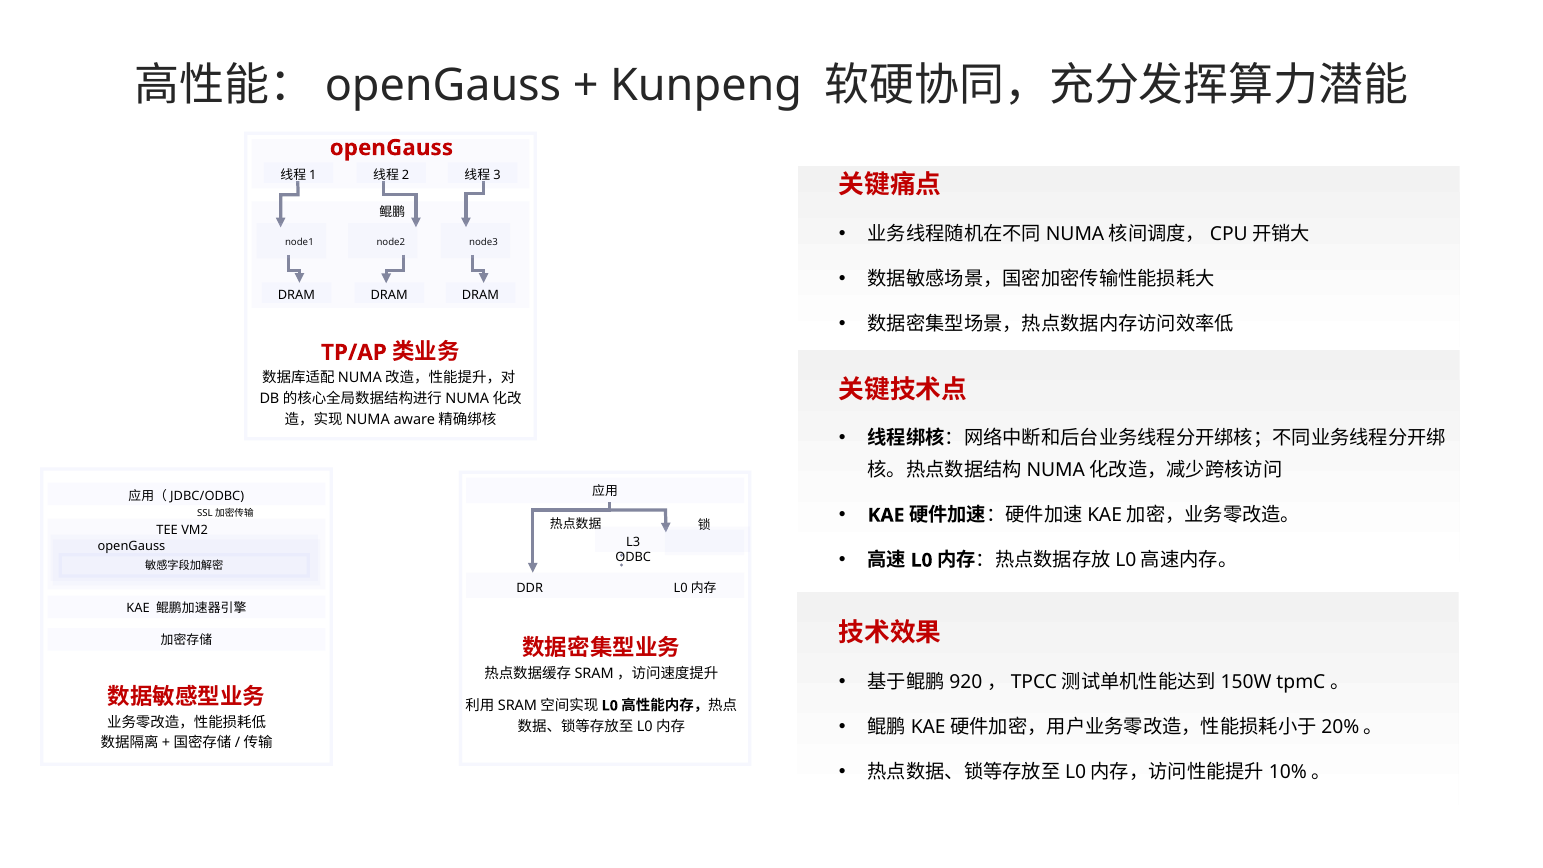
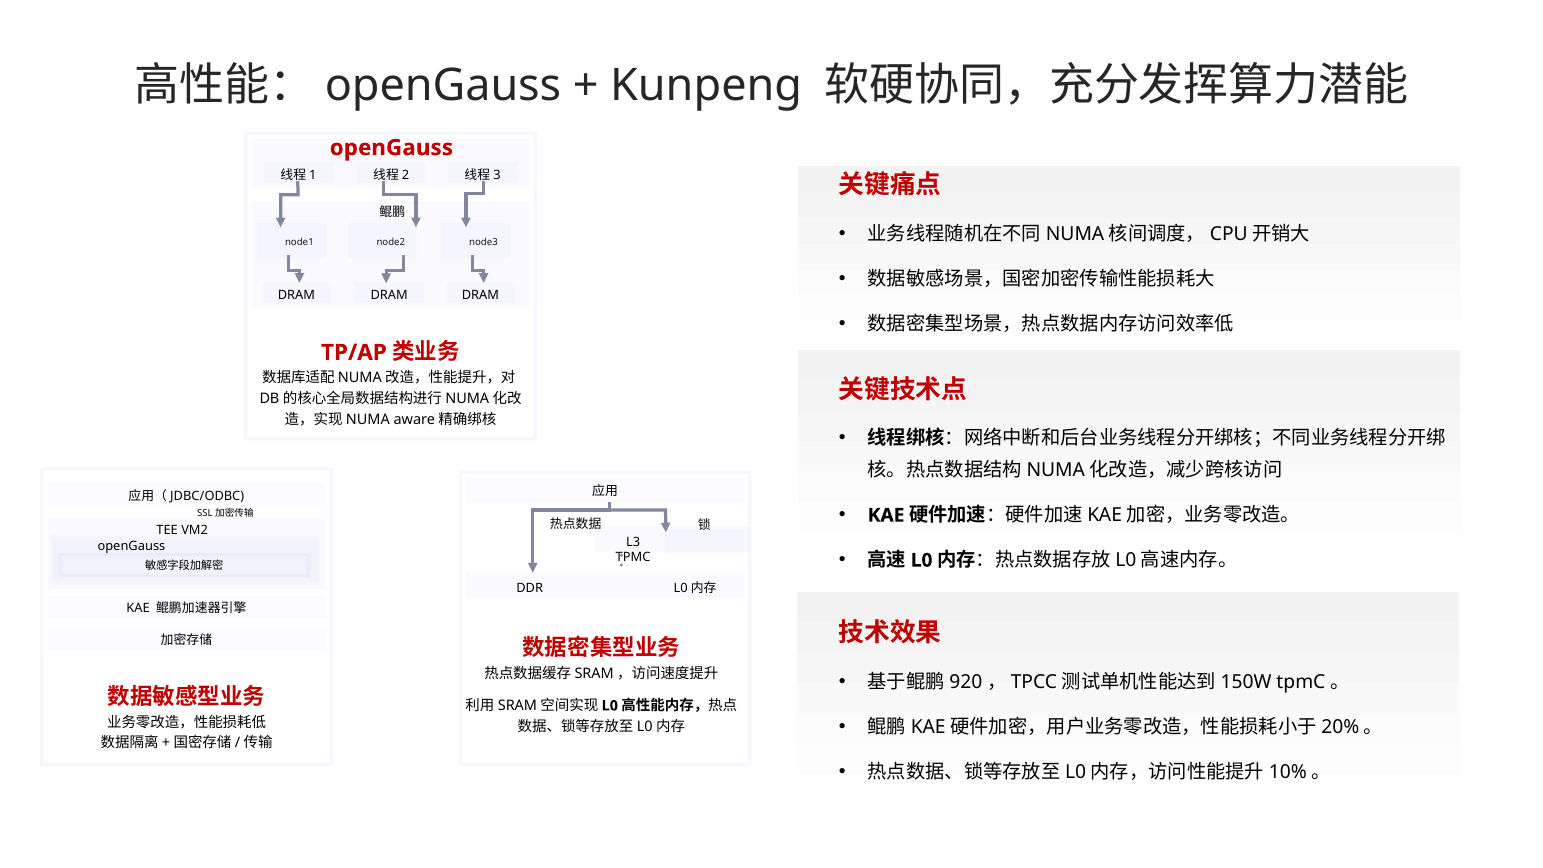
ODBC: ODBC -> TPMC (633, 557)
